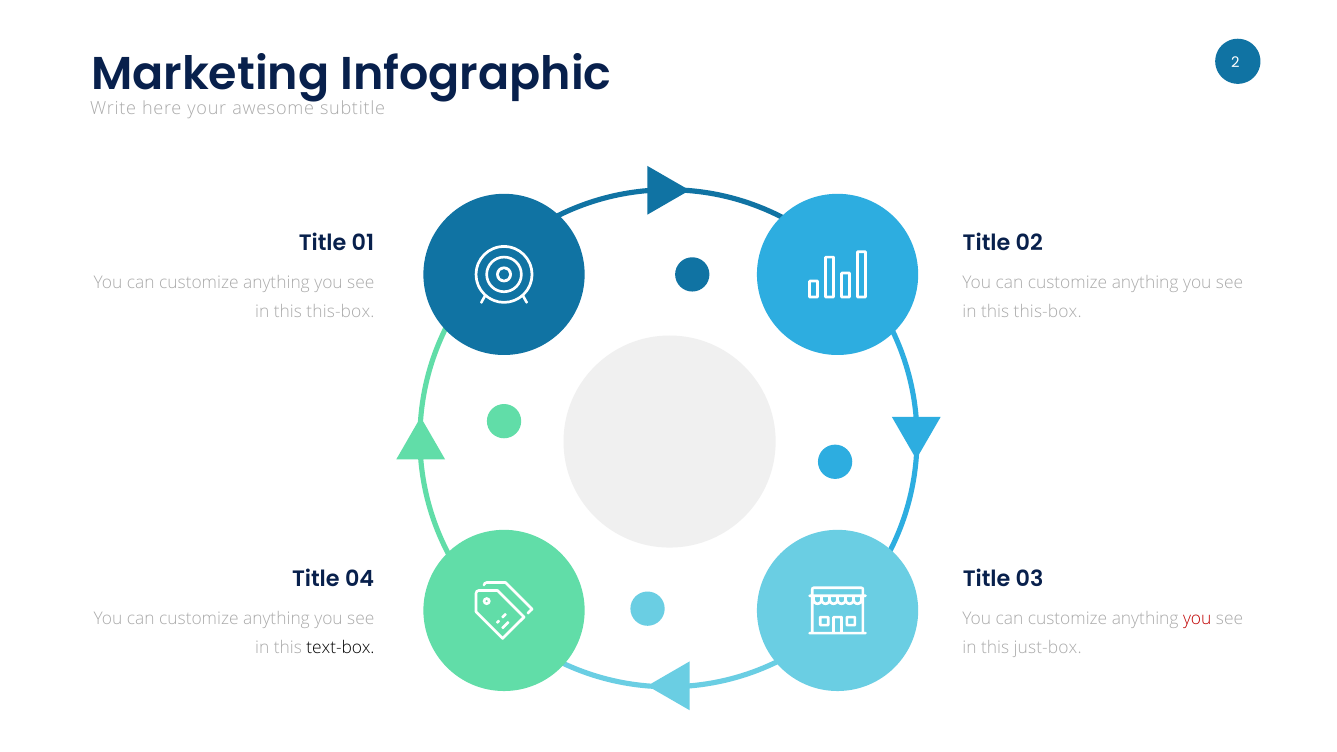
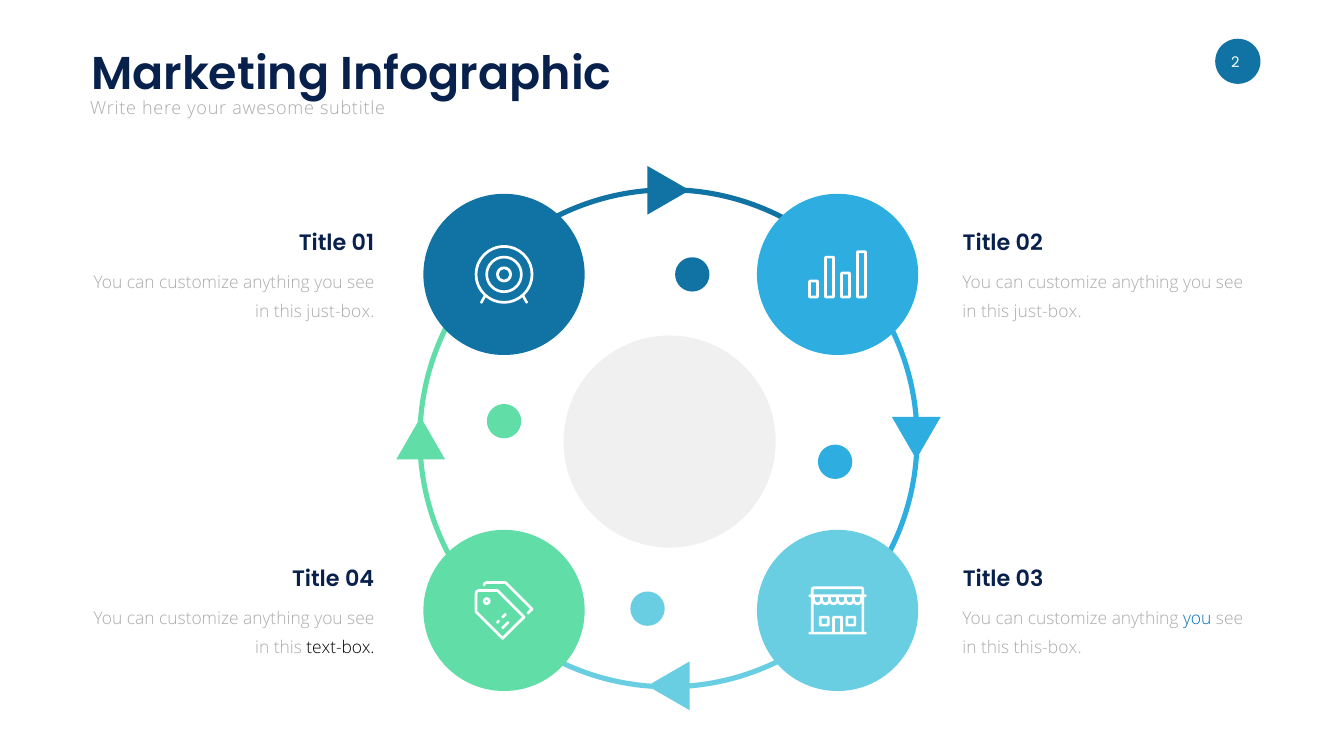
this-box: this-box -> just-box (340, 312)
this-box: this-box -> just-box (1048, 312)
you colour: red -> blue (1197, 619)
just-box: just-box -> this-box (1048, 648)
